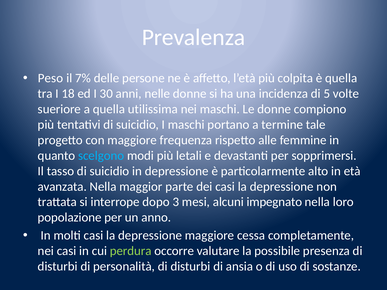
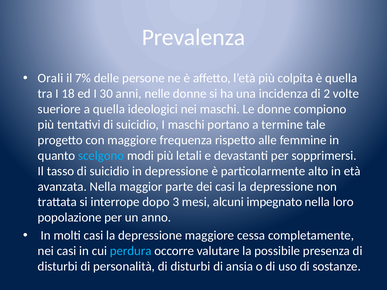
Peso: Peso -> Orali (51, 78)
5: 5 -> 2 (327, 94)
utilissima: utilissima -> ideologici (153, 109)
perdura colour: light green -> light blue (131, 251)
